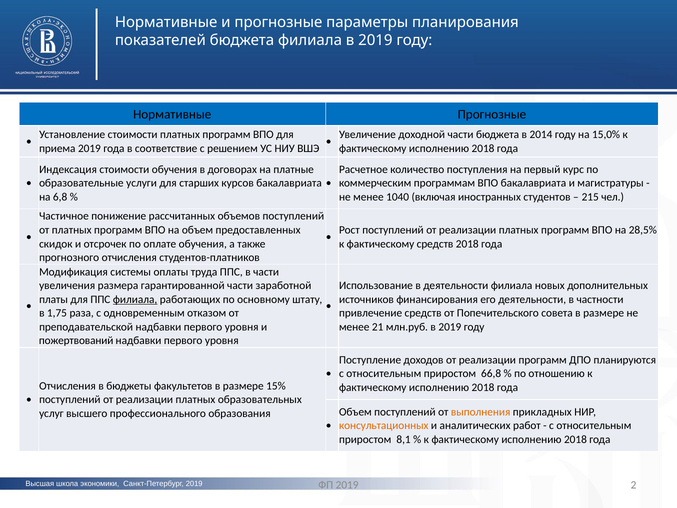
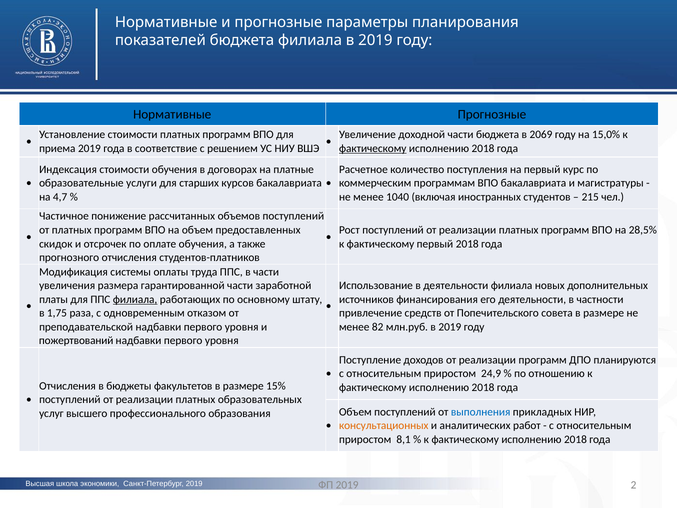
2014: 2014 -> 2069 (541, 135)
фактическому underline: none -> present (373, 148)
6,8: 6,8 -> 4,7 (60, 197)
фактическому средств: средств -> первый (435, 244)
21: 21 -> 82 (378, 327)
66,8: 66,8 -> 24,9 (491, 374)
выполнения colour: orange -> blue (481, 412)
